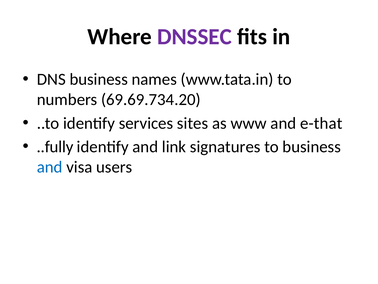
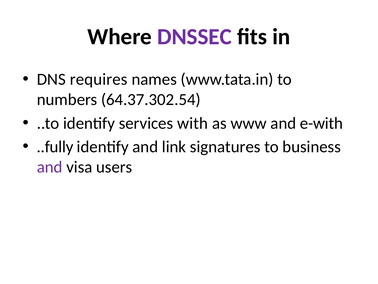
DNS business: business -> requires (99, 79)
69.69.734.20: 69.69.734.20 -> 64.37.302.54 (151, 99)
sites: sites -> with (193, 123)
e-that: e-that -> e-with (321, 123)
and colour: blue -> purple (50, 167)
